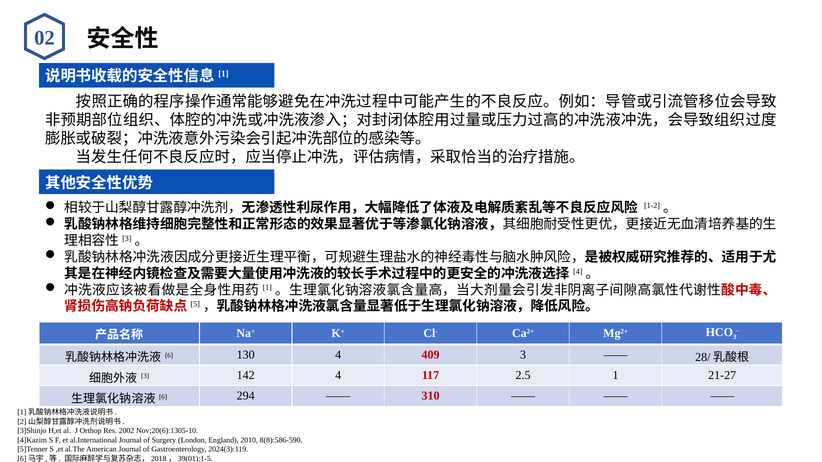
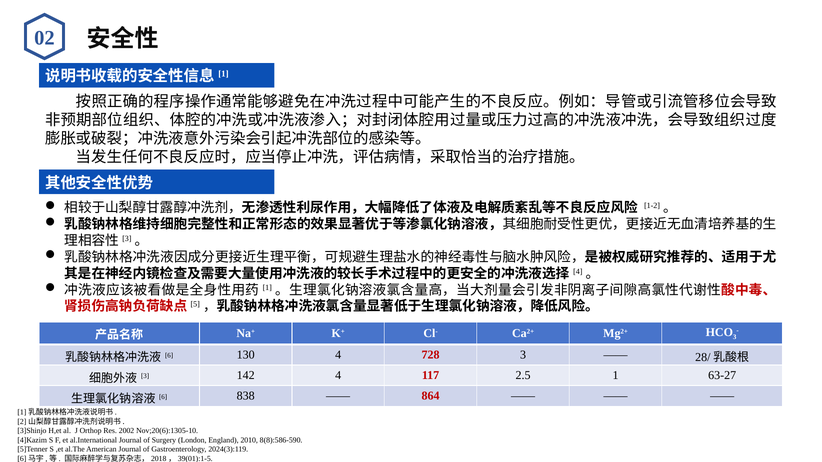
409: 409 -> 728 (431, 355)
21-27: 21-27 -> 63-27 (722, 376)
294: 294 -> 838 (246, 396)
310: 310 -> 864 (431, 396)
